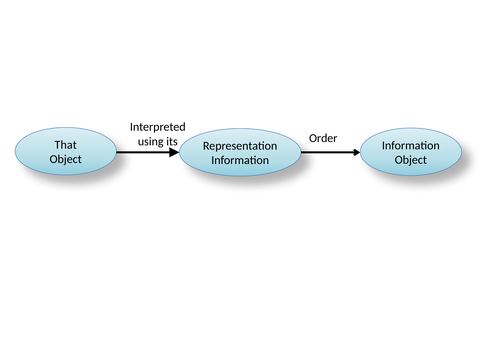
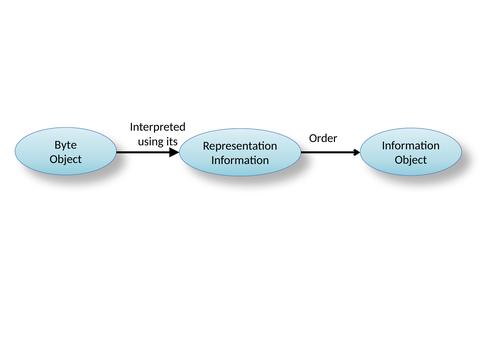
That: That -> Byte (66, 145)
